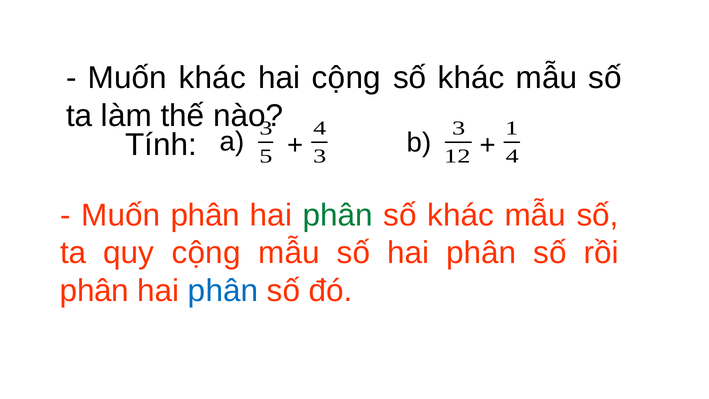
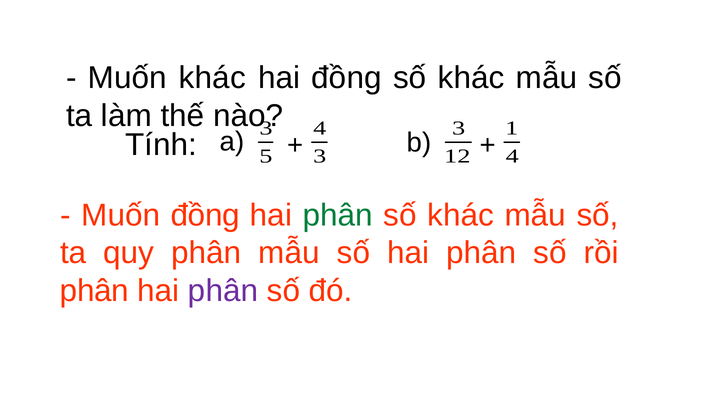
hai cộng: cộng -> đồng (347, 78)
Muốn phân: phân -> đồng (205, 215)
quy cộng: cộng -> phân (206, 253)
phân colour: blue -> purple (223, 291)
